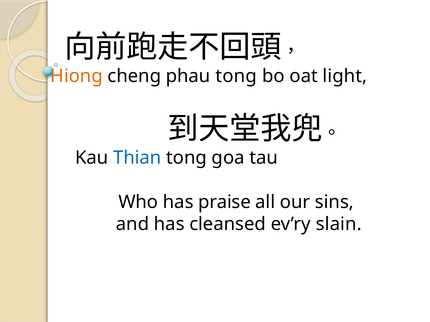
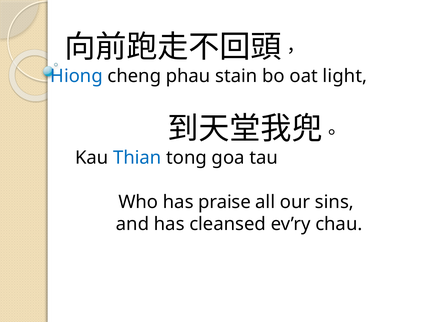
Hiong colour: orange -> blue (77, 76)
phau tong: tong -> stain (236, 76)
slain: slain -> chau (339, 225)
